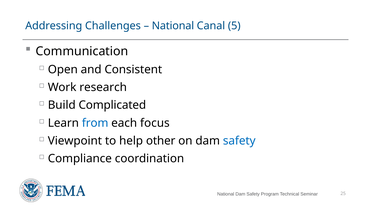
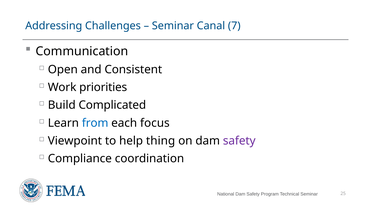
National: National -> Seminar (173, 26)
5: 5 -> 7 (234, 26)
research: research -> priorities (103, 87)
other: other -> thing (161, 141)
safety colour: blue -> purple (239, 141)
